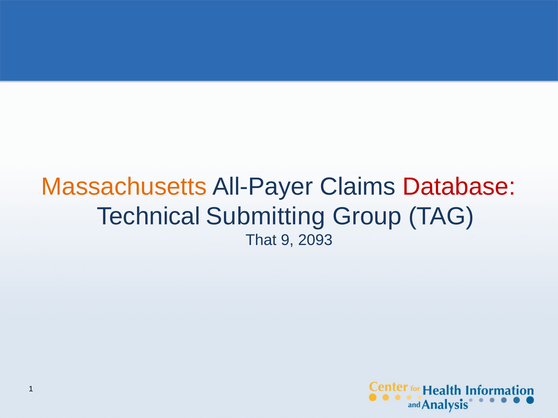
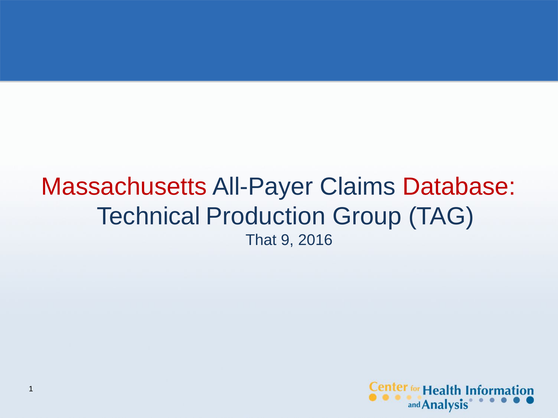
Massachusetts colour: orange -> red (124, 187)
Submitting: Submitting -> Production (266, 217)
2093: 2093 -> 2016 (315, 240)
